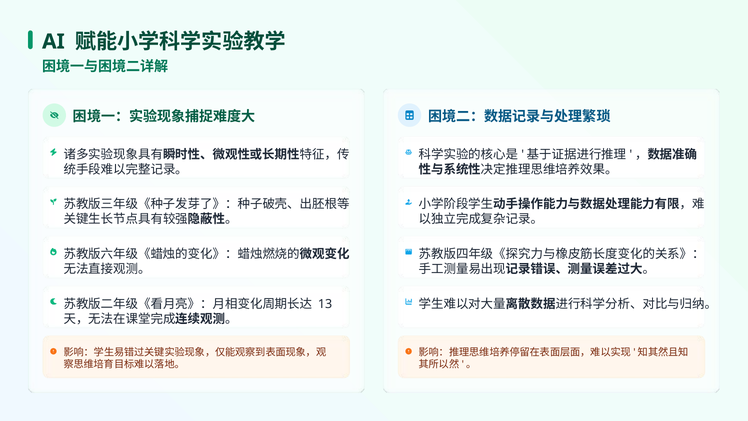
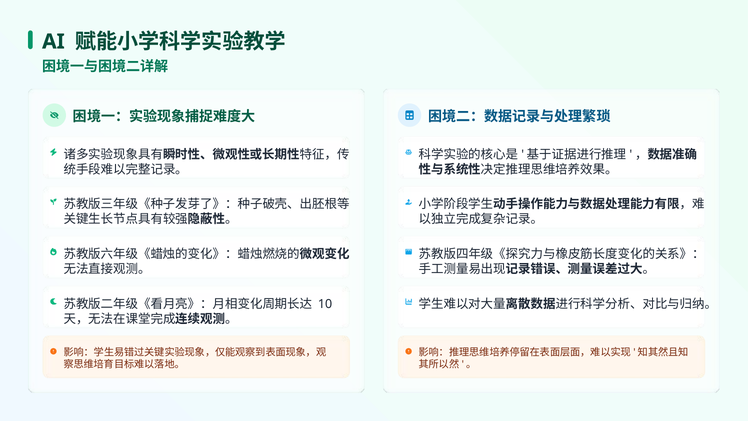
13: 13 -> 10 (325, 304)
